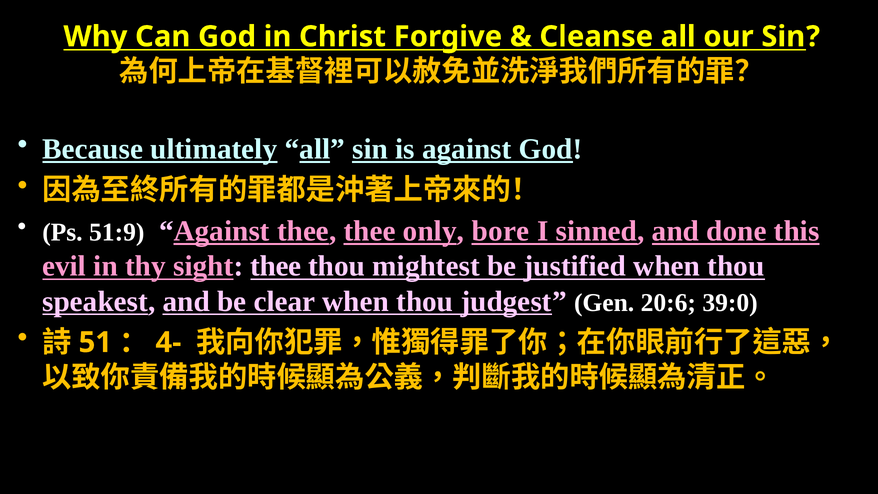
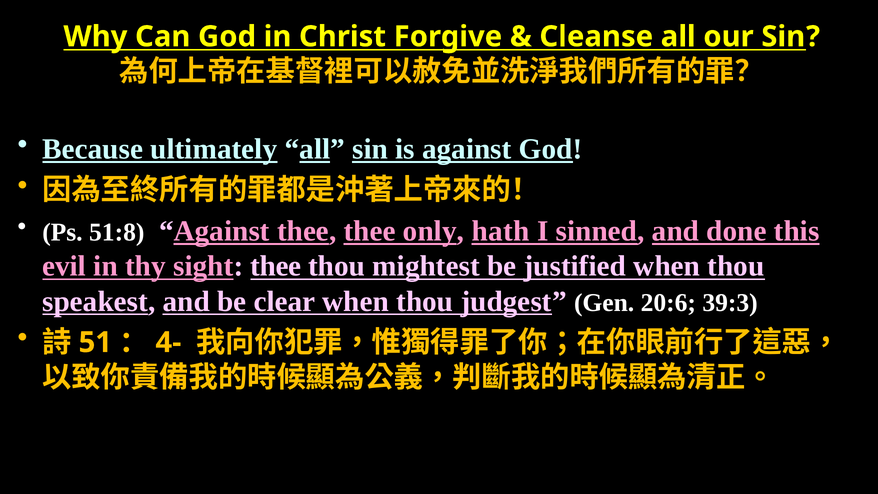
51:9: 51:9 -> 51:8 (117, 232)
bore: bore -> hath (500, 231)
39:0: 39:0 -> 39:3 (730, 303)
